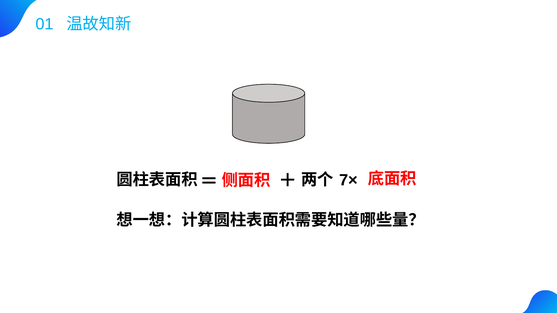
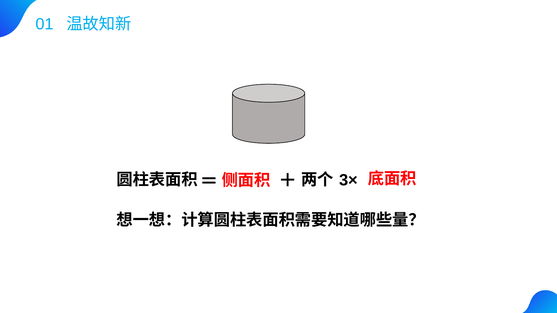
7×: 7× -> 3× (348, 180)
